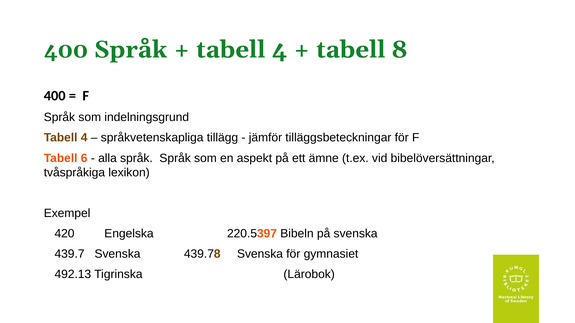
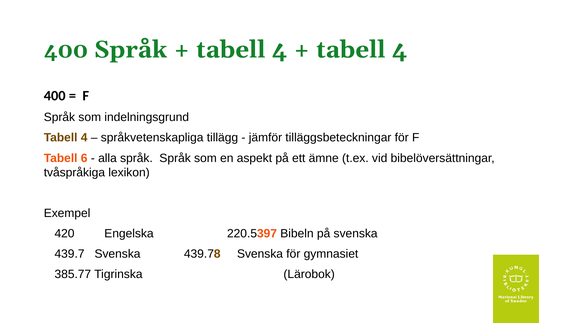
8: 8 -> 4 (399, 50)
492.13: 492.13 -> 385.77 (73, 275)
